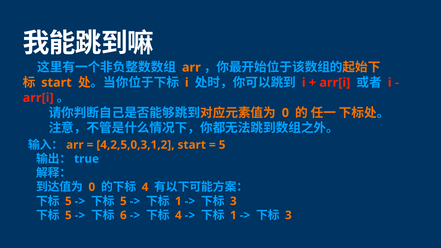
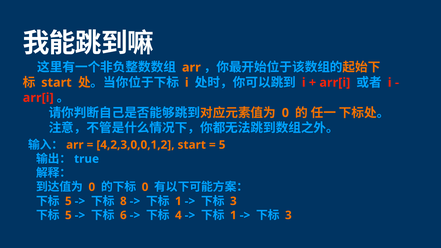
4,2,5,0,3,1,2: 4,2,5,0,3,1,2 -> 4,2,3,0,0,1,2 (135, 145)
4: 4 -> 0 (145, 187)
5: 5 -> 8 (123, 201)
